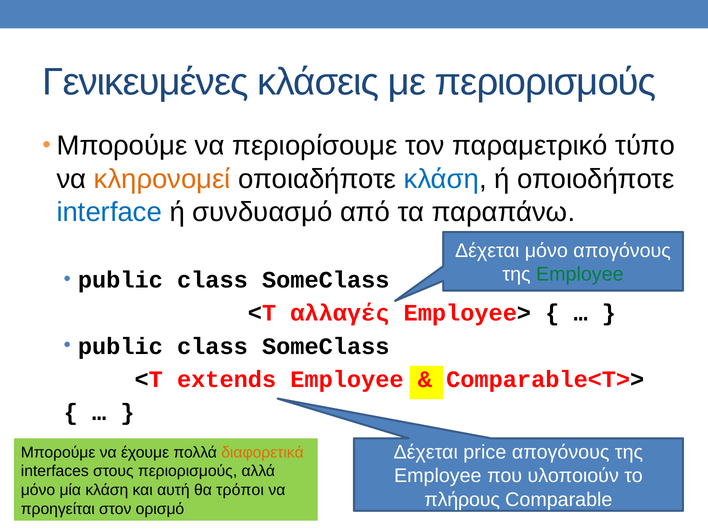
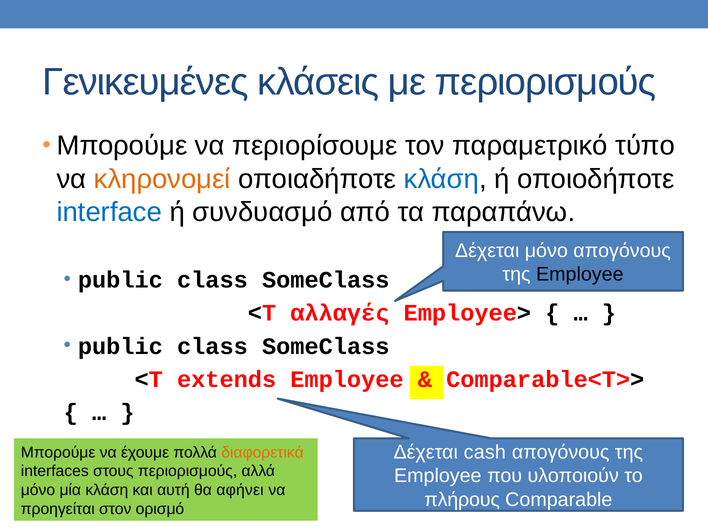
Employee colour: green -> black (580, 275)
price: price -> cash (485, 452)
τρόποι: τρόποι -> αφήνει (240, 490)
